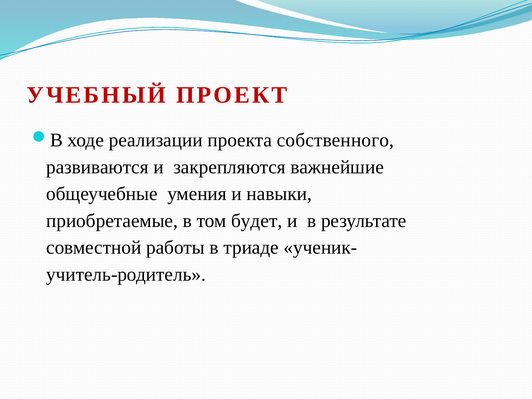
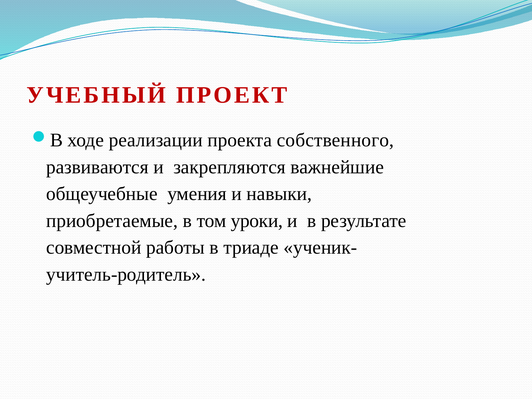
будет: будет -> уроки (257, 221)
